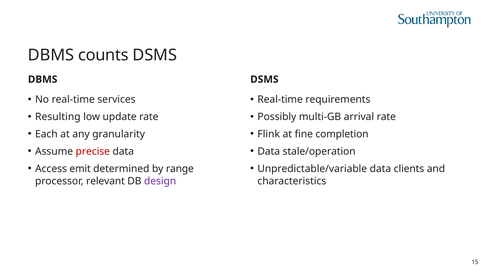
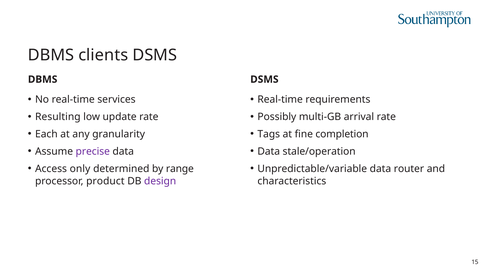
counts: counts -> clients (103, 55)
Flink: Flink -> Tags (269, 134)
precise colour: red -> purple (93, 152)
emit: emit -> only (80, 169)
clients: clients -> router (409, 169)
relevant: relevant -> product (105, 181)
